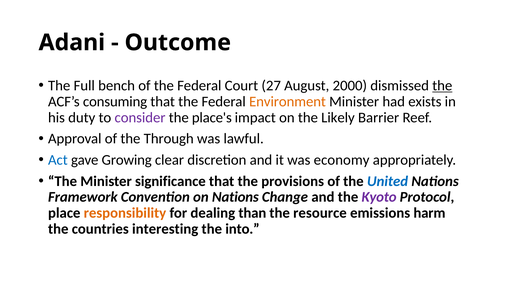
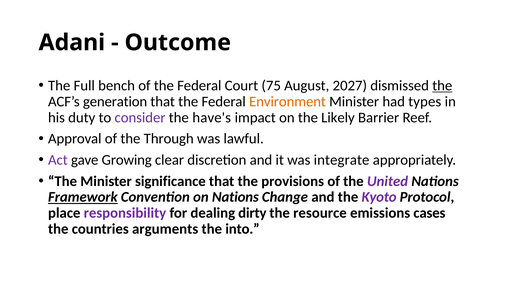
27: 27 -> 75 (271, 86)
2000: 2000 -> 2027 (350, 86)
consuming: consuming -> generation (115, 101)
exists: exists -> types (425, 101)
place's: place's -> have's (212, 117)
Act colour: blue -> purple (58, 160)
economy: economy -> integrate (342, 160)
United colour: blue -> purple (388, 181)
Framework underline: none -> present (83, 197)
responsibility colour: orange -> purple (125, 213)
than: than -> dirty (252, 213)
harm: harm -> cases (429, 213)
interesting: interesting -> arguments (165, 229)
